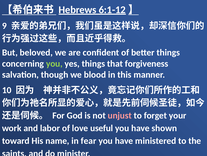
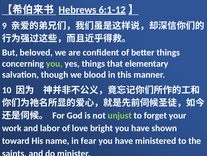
forgiveness: forgiveness -> elementary (147, 63)
unjust colour: pink -> light green (120, 115)
useful: useful -> bright (102, 128)
